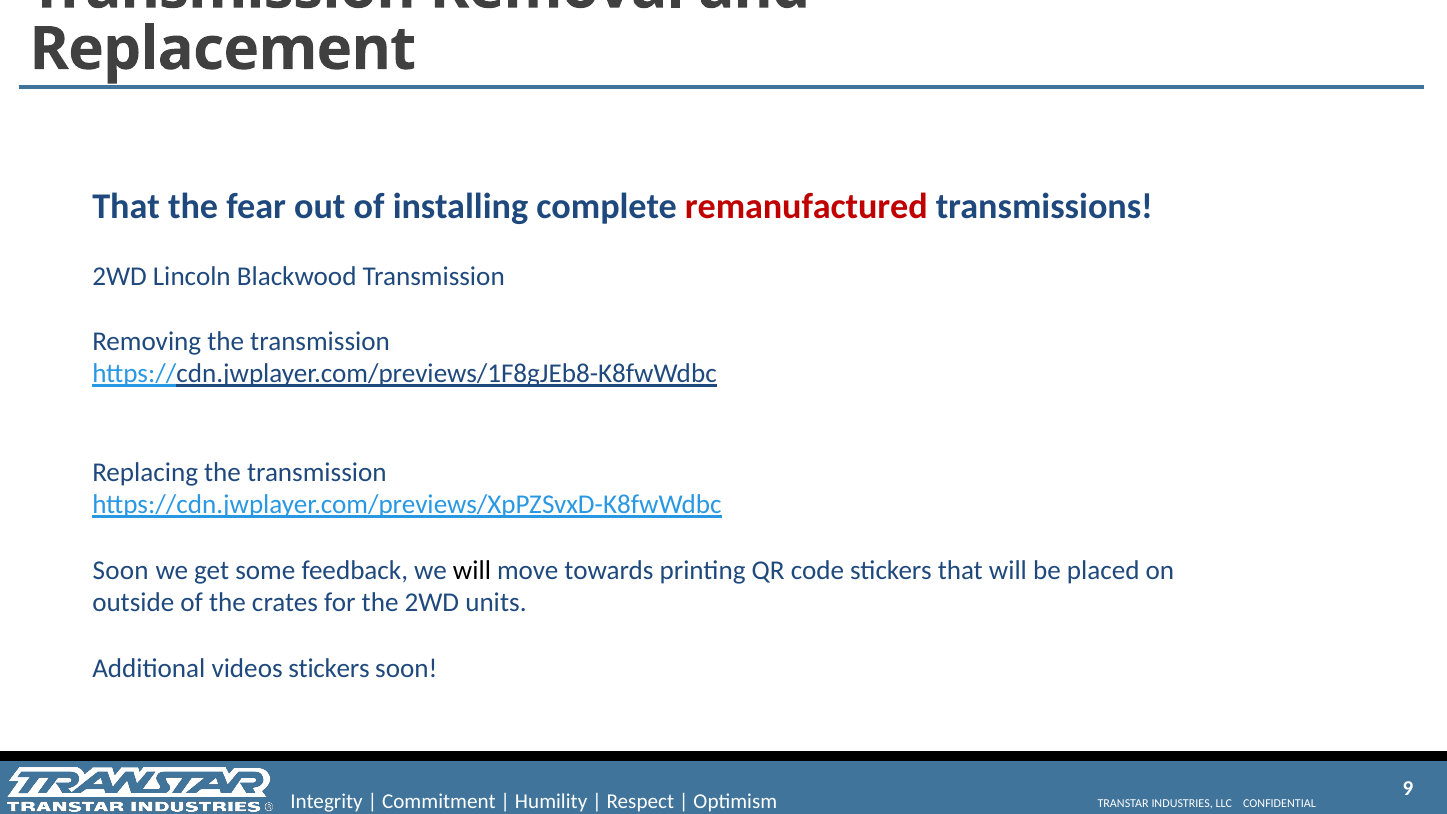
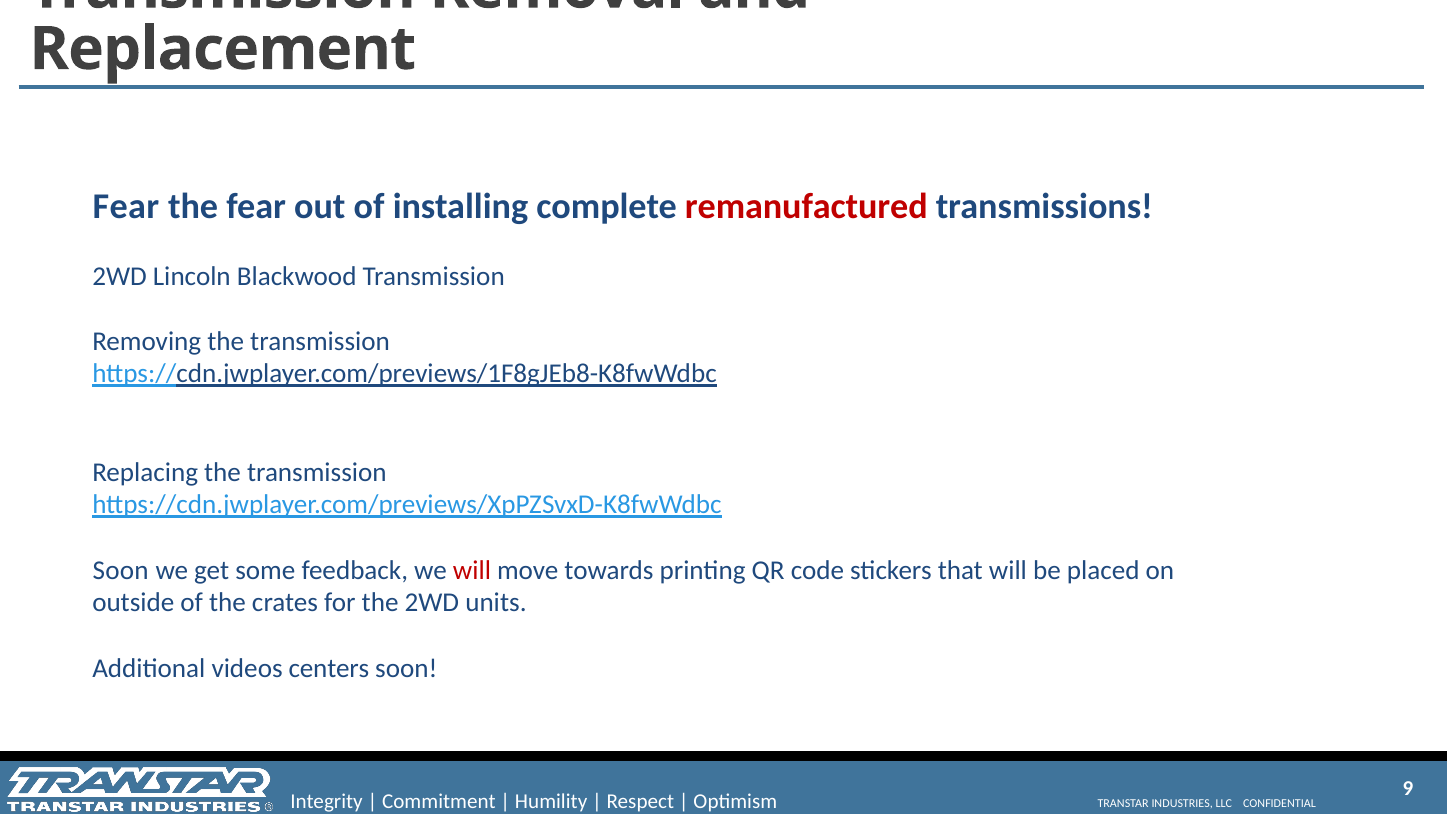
That: That -> Fear (126, 206)
will colour: black -> red (472, 570)
videos stickers: stickers -> centers (329, 668)
